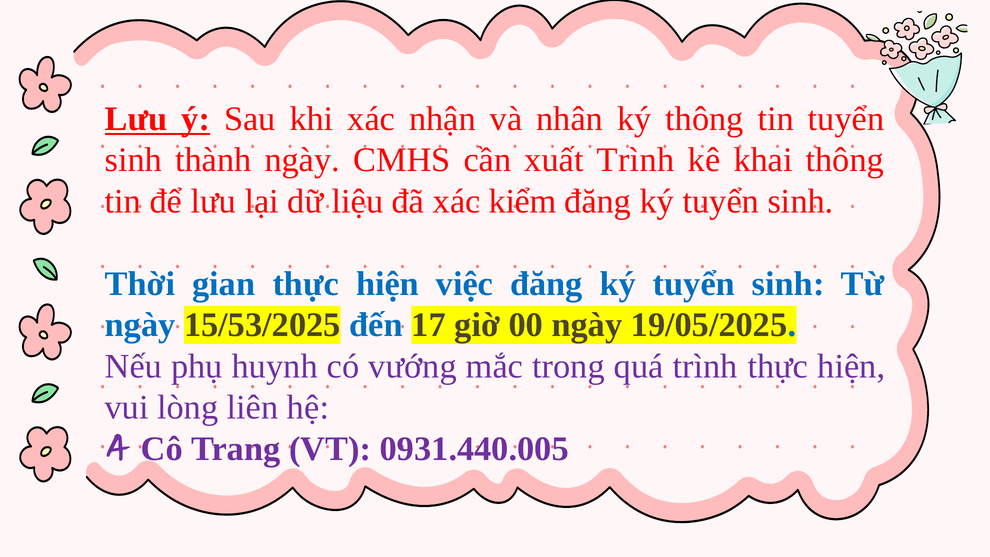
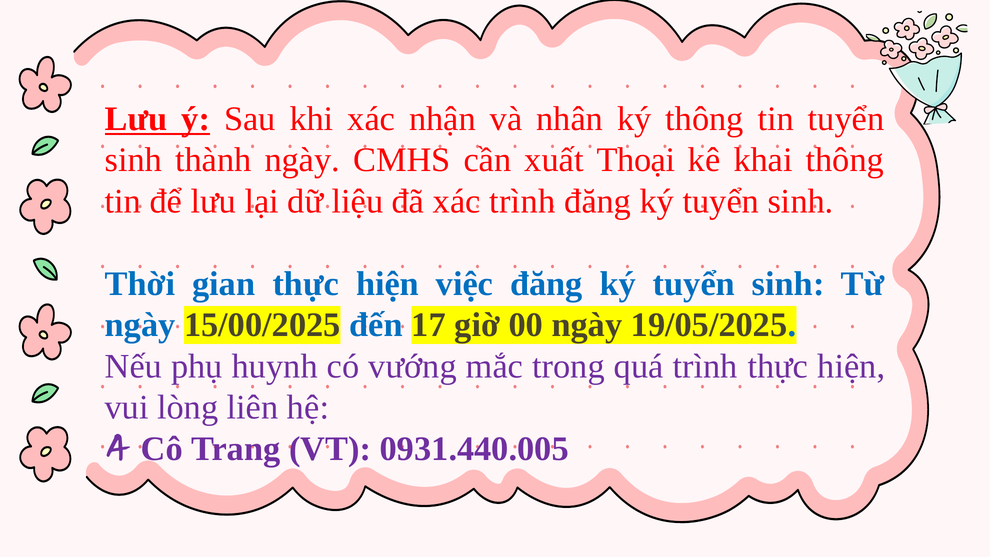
xuất Trình: Trình -> Thoại (636, 160)
xác kiểm: kiểm -> trình (522, 201)
15/53/2025: 15/53/2025 -> 15/00/2025 (262, 325)
